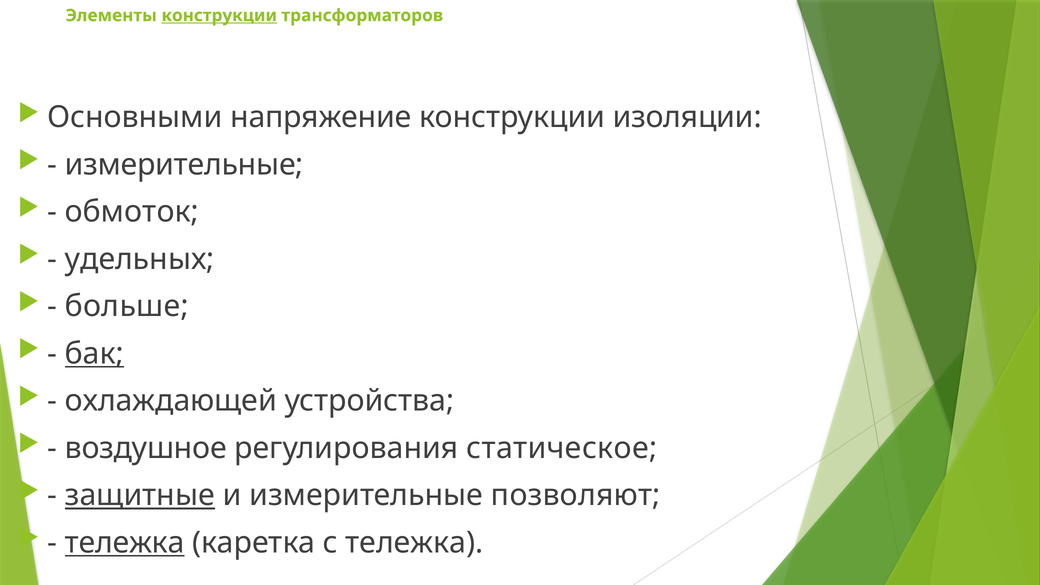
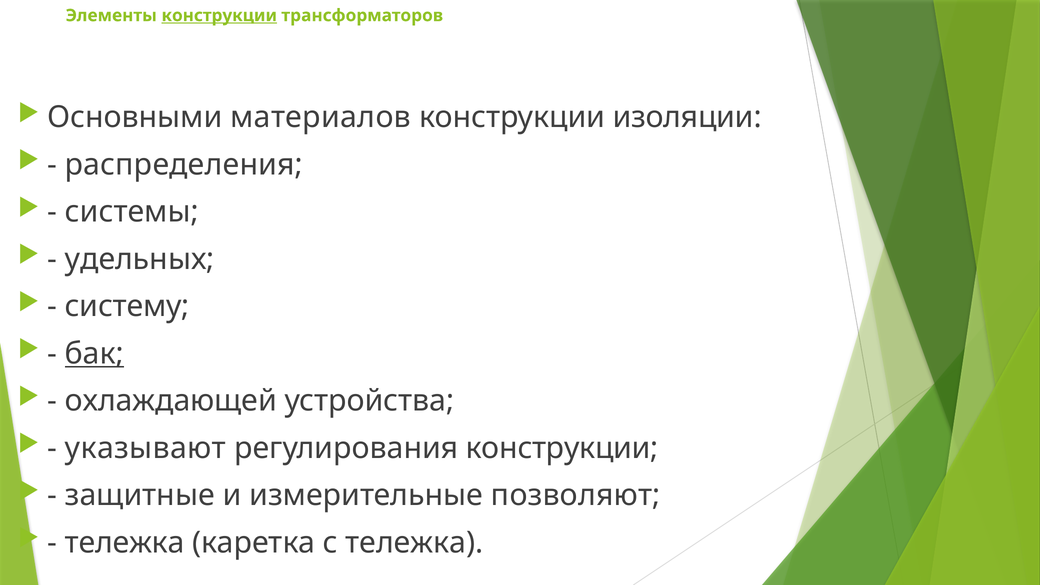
напряжение: напряжение -> материалов (321, 117)
измерительные: измерительные -> распределения (184, 165)
обмоток: обмоток -> системы (132, 212)
больше: больше -> систему (127, 306)
воздушное: воздушное -> указывают (145, 448)
регулирования статическое: статическое -> конструкции (562, 448)
защитные underline: present -> none (140, 495)
тележка underline: present -> none (125, 543)
